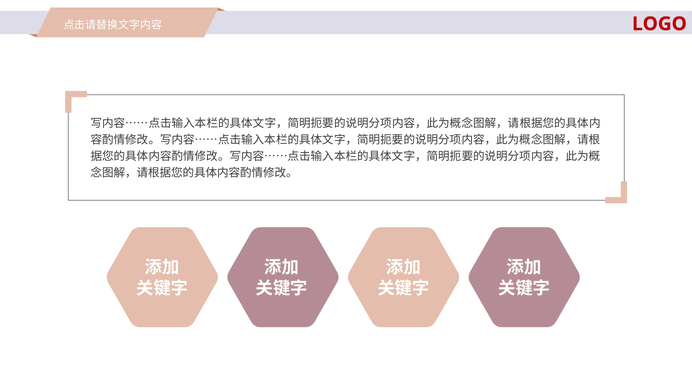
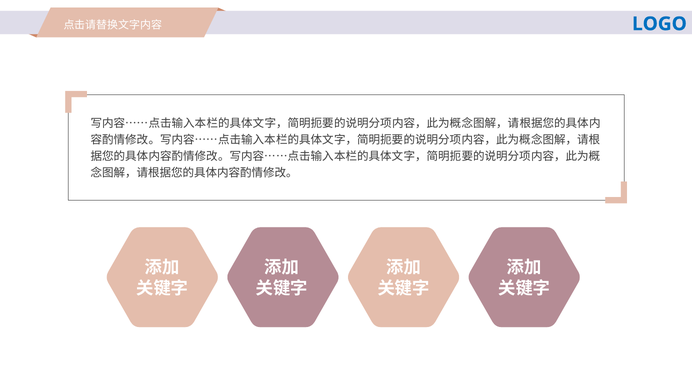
LOGO colour: red -> blue (659, 24)
